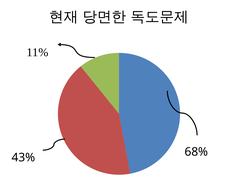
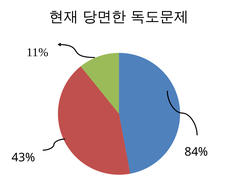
68%: 68% -> 84% (196, 152)
